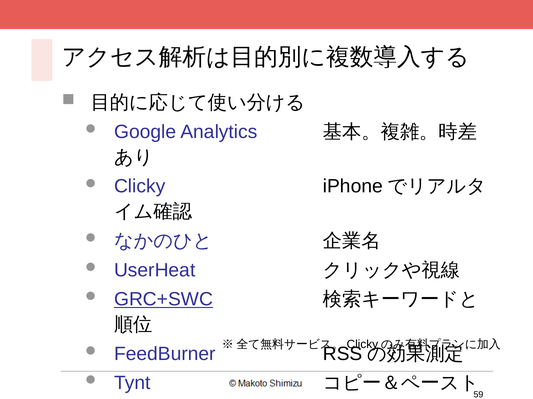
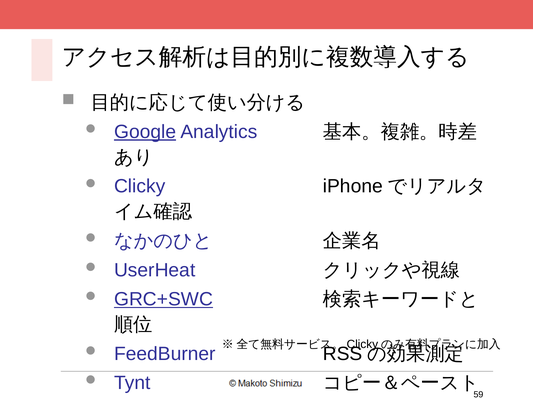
Google underline: none -> present (145, 132)
